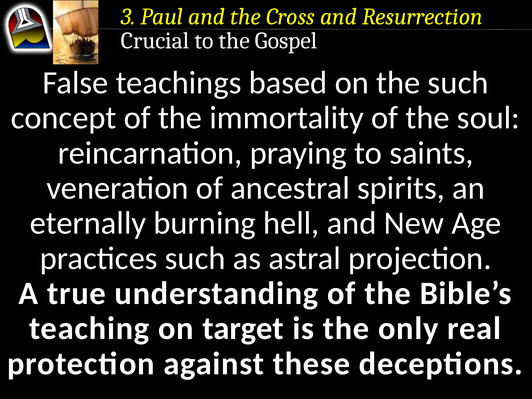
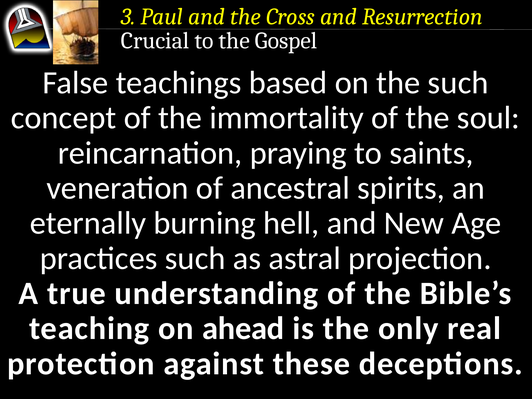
target: target -> ahead (243, 329)
